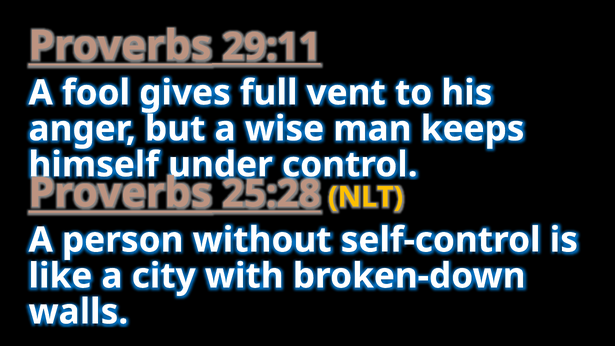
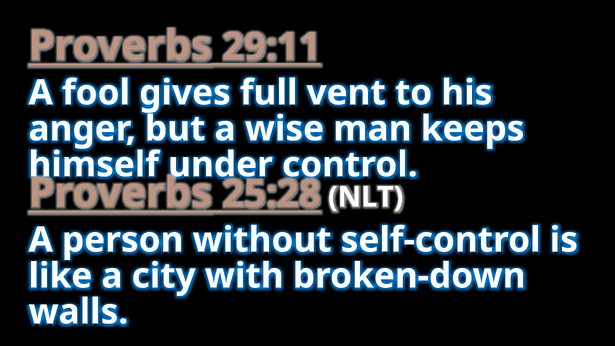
NLT colour: yellow -> white (366, 197)
